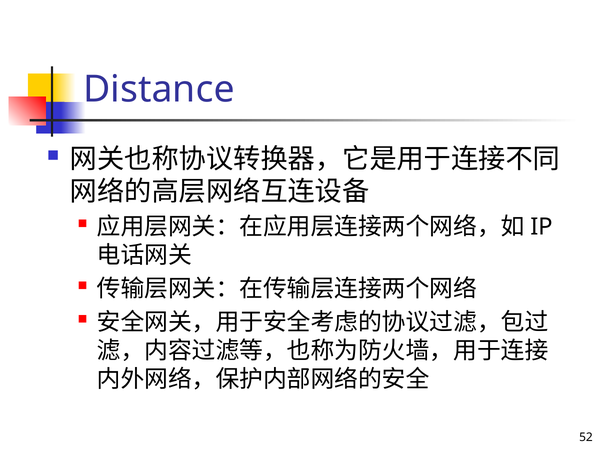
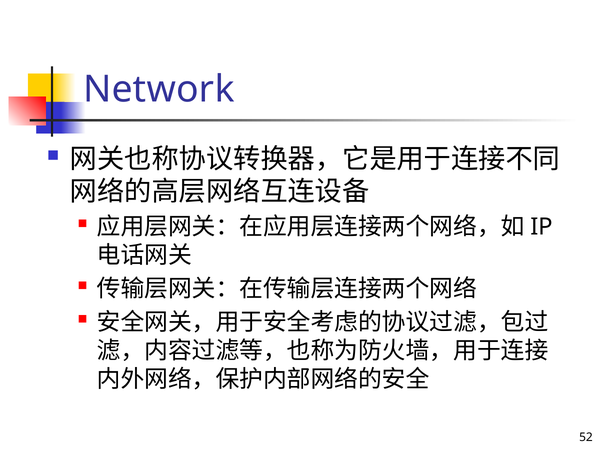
Distance: Distance -> Network (159, 89)
